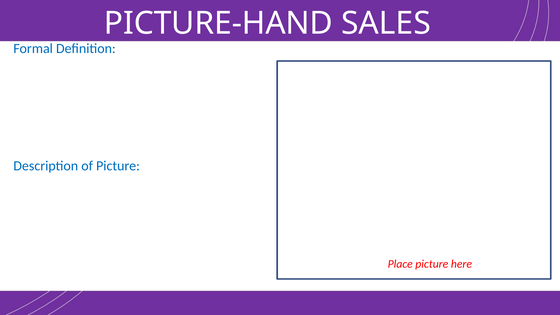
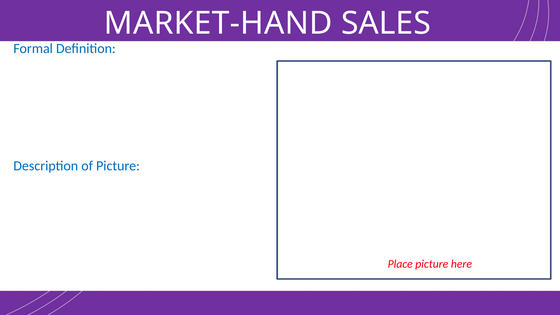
PICTURE-HAND: PICTURE-HAND -> MARKET-HAND (218, 23)
